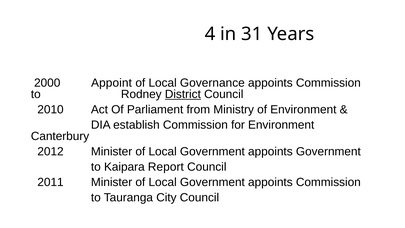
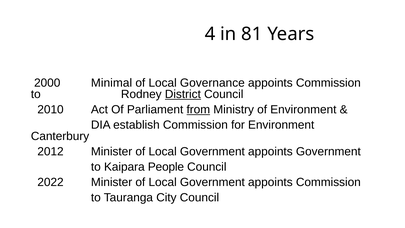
31: 31 -> 81 (252, 34)
Appoint: Appoint -> Minimal (112, 83)
from underline: none -> present (198, 110)
Report: Report -> People (166, 167)
2011: 2011 -> 2022 (51, 182)
